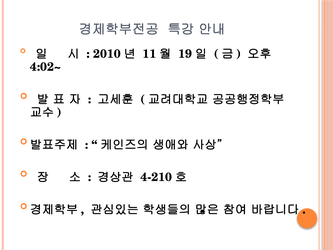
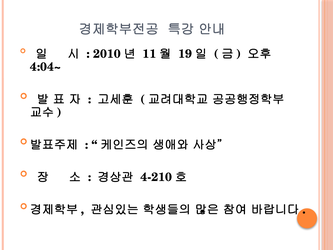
4:02~: 4:02~ -> 4:04~ (46, 67)
